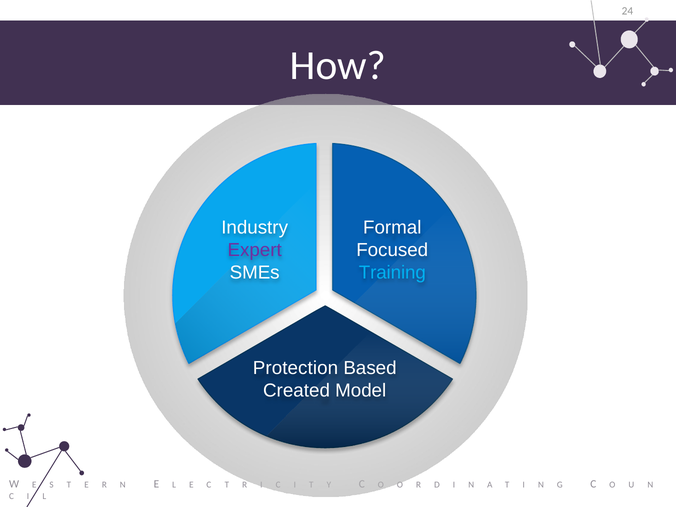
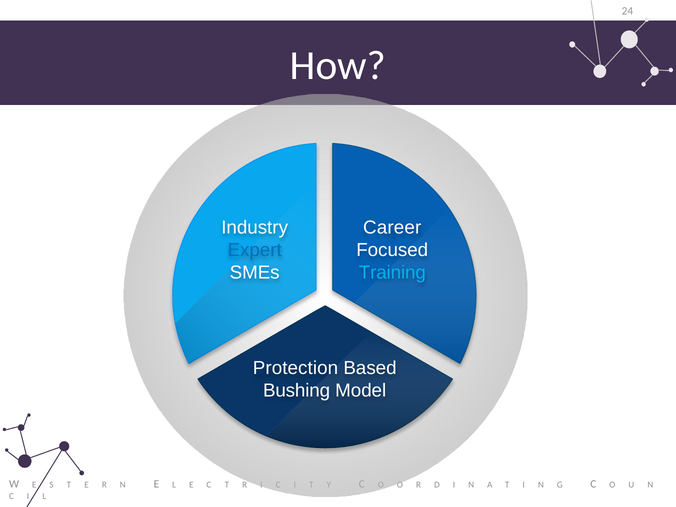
Formal: Formal -> Career (392, 227)
Expert colour: purple -> blue (255, 250)
Created: Created -> Bushing (297, 391)
